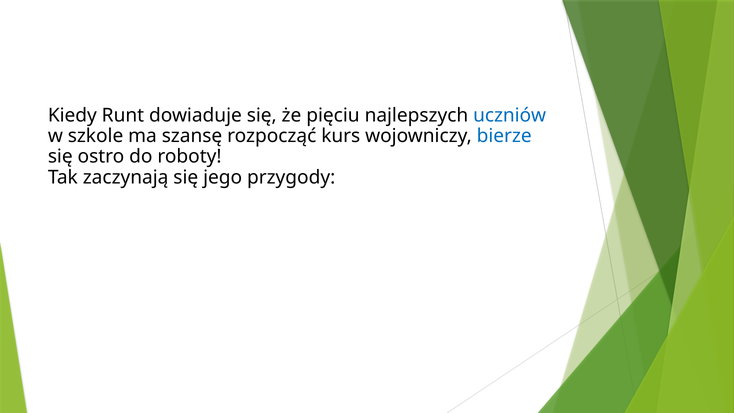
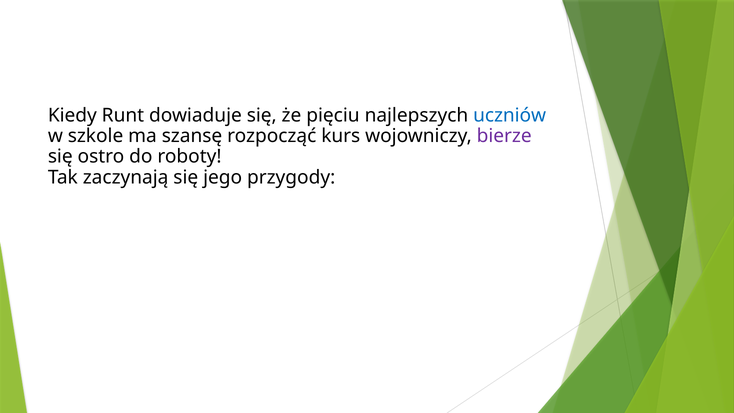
bierze colour: blue -> purple (504, 136)
